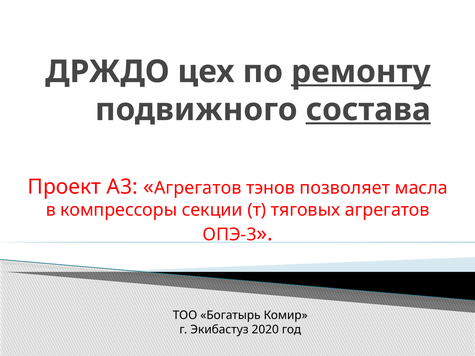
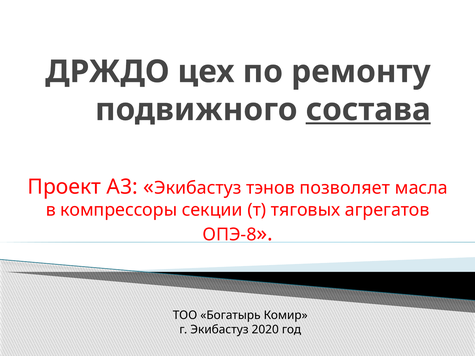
ремонту underline: present -> none (361, 72)
Агрегатов: Агрегатов -> Экибастуз (198, 188)
ОПЭ-3: ОПЭ-3 -> ОПЭ-8 (230, 235)
